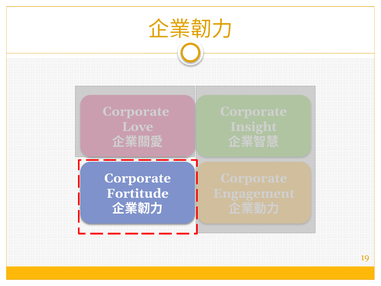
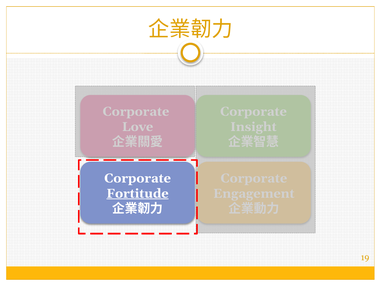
Fortitude underline: none -> present (138, 193)
